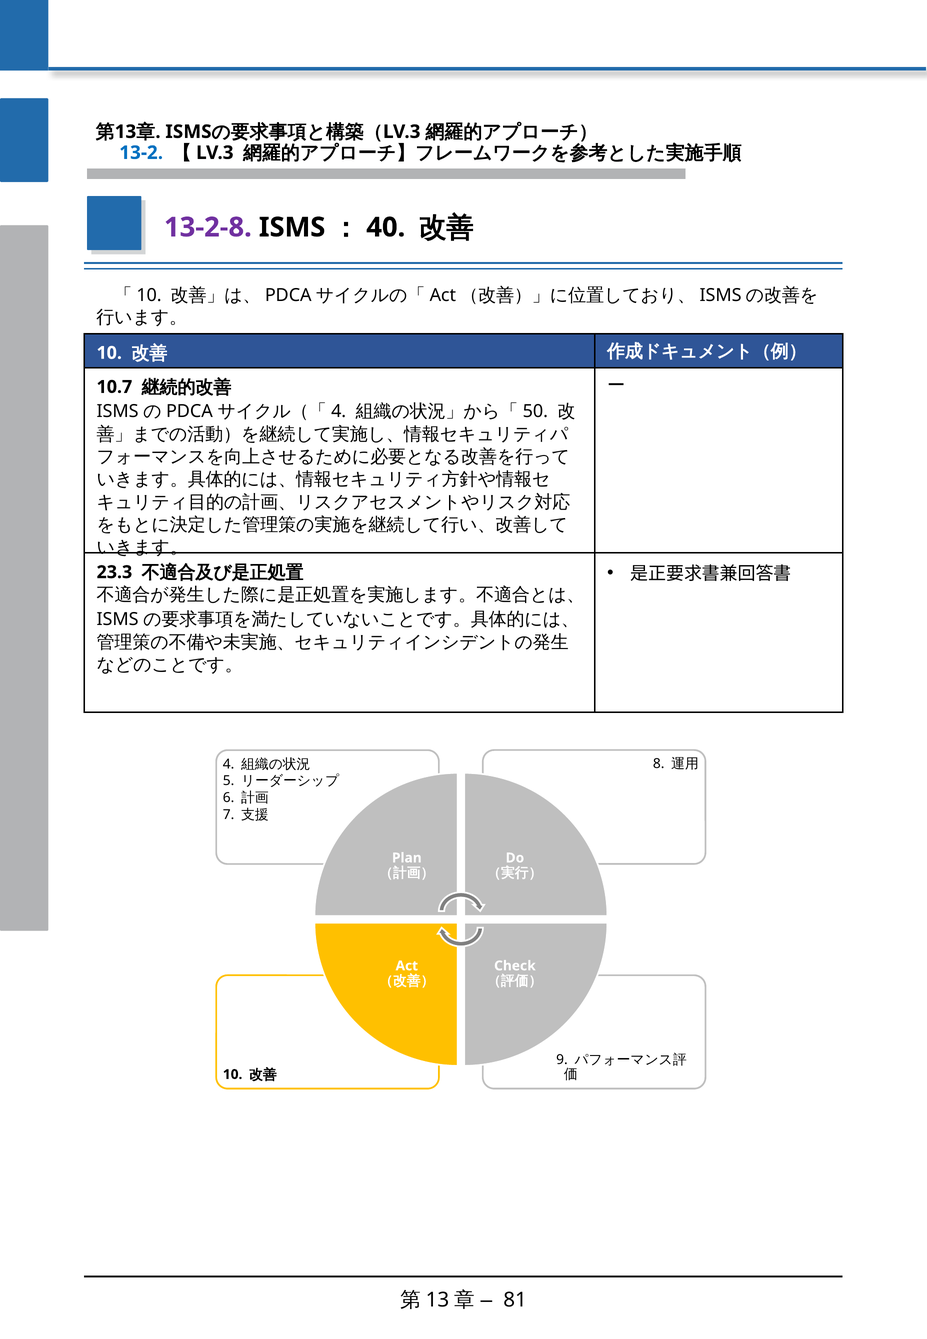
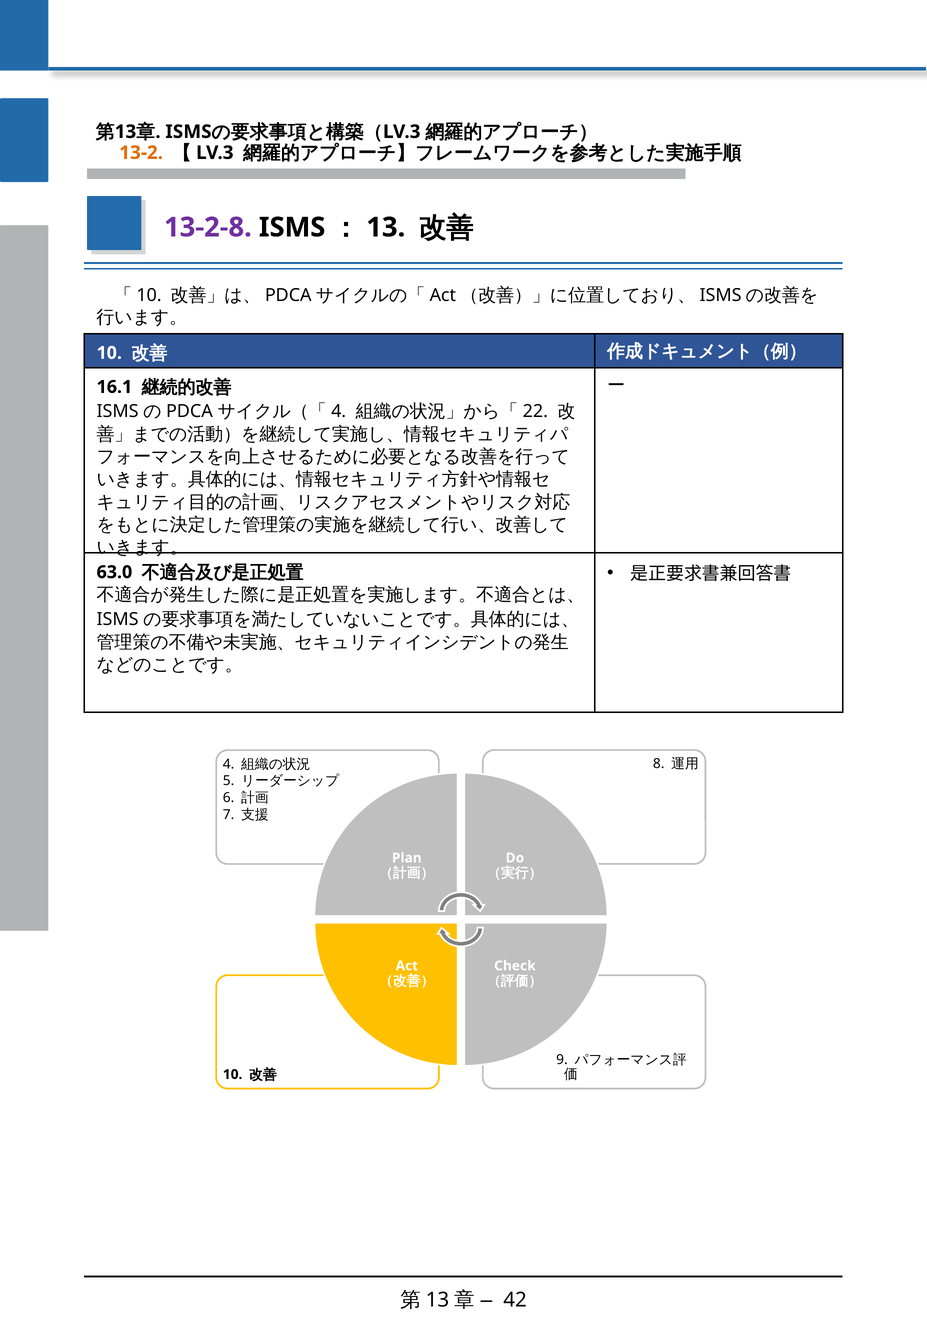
13-2 colour: blue -> orange (141, 153)
40: 40 -> 13 (386, 227)
10.7: 10.7 -> 16.1 (114, 387)
50: 50 -> 22 (535, 411)
23.3: 23.3 -> 63.0 (114, 572)
81: 81 -> 42 (515, 1300)
